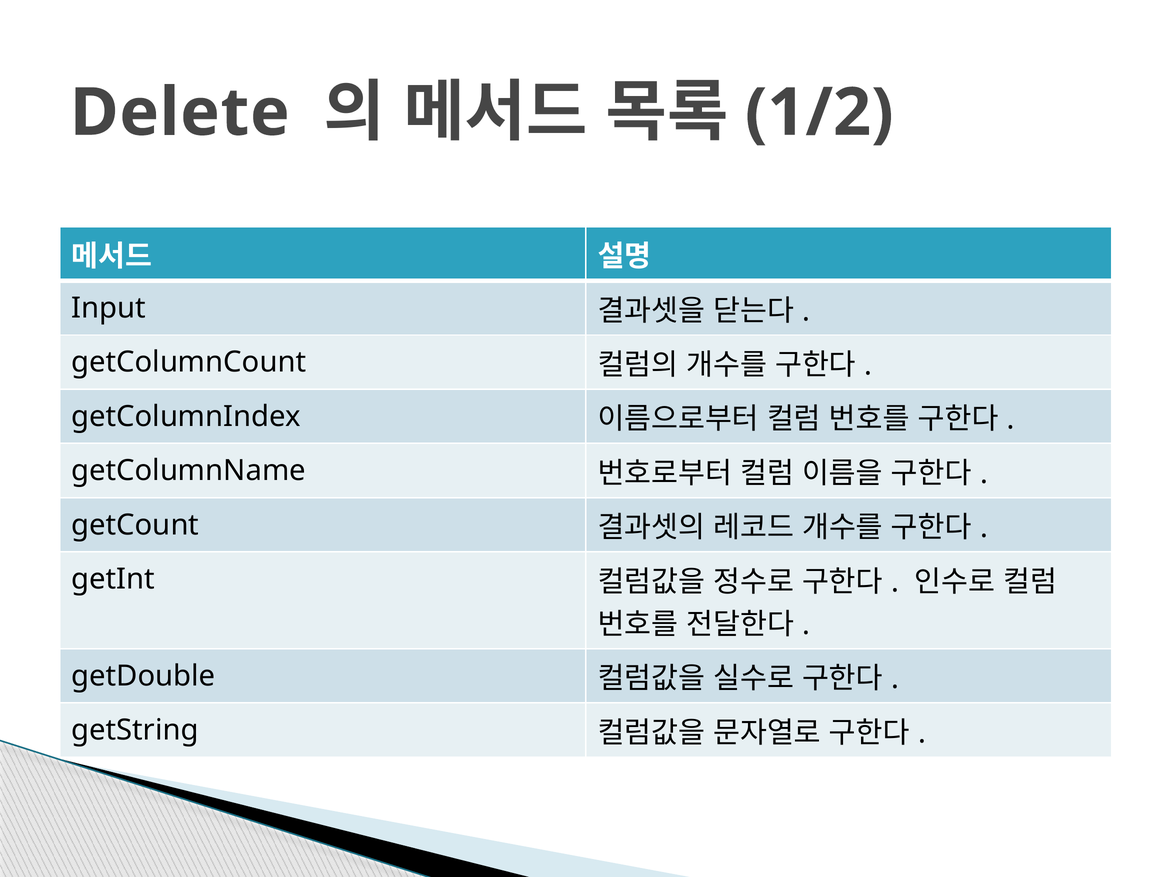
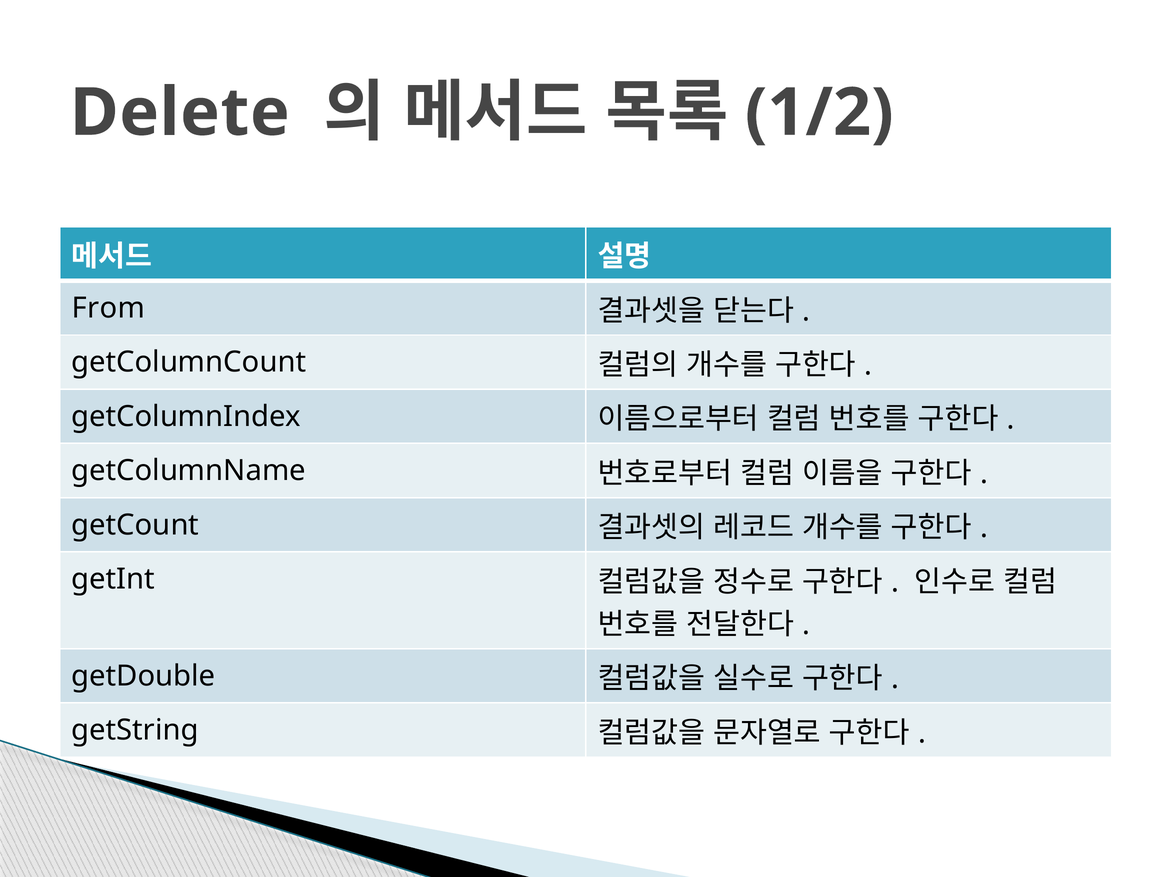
Input: Input -> From (108, 308)
